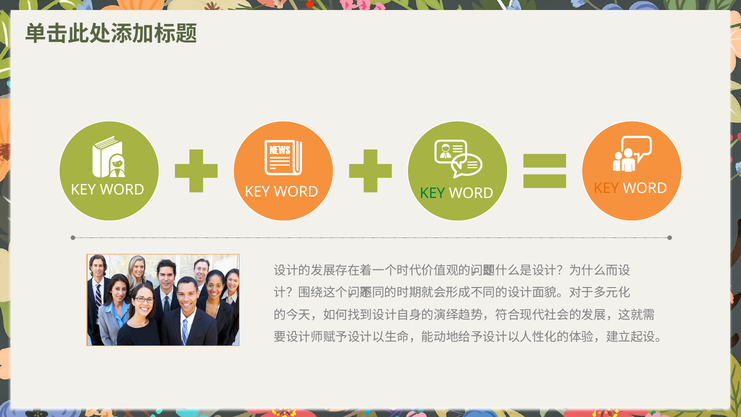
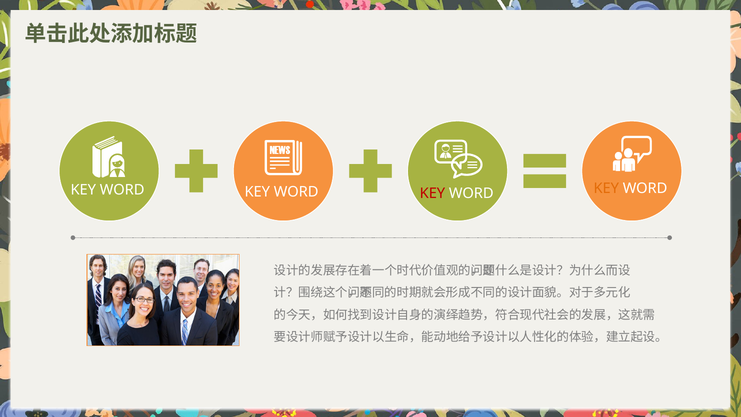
KEY colour: green -> red (432, 193)
